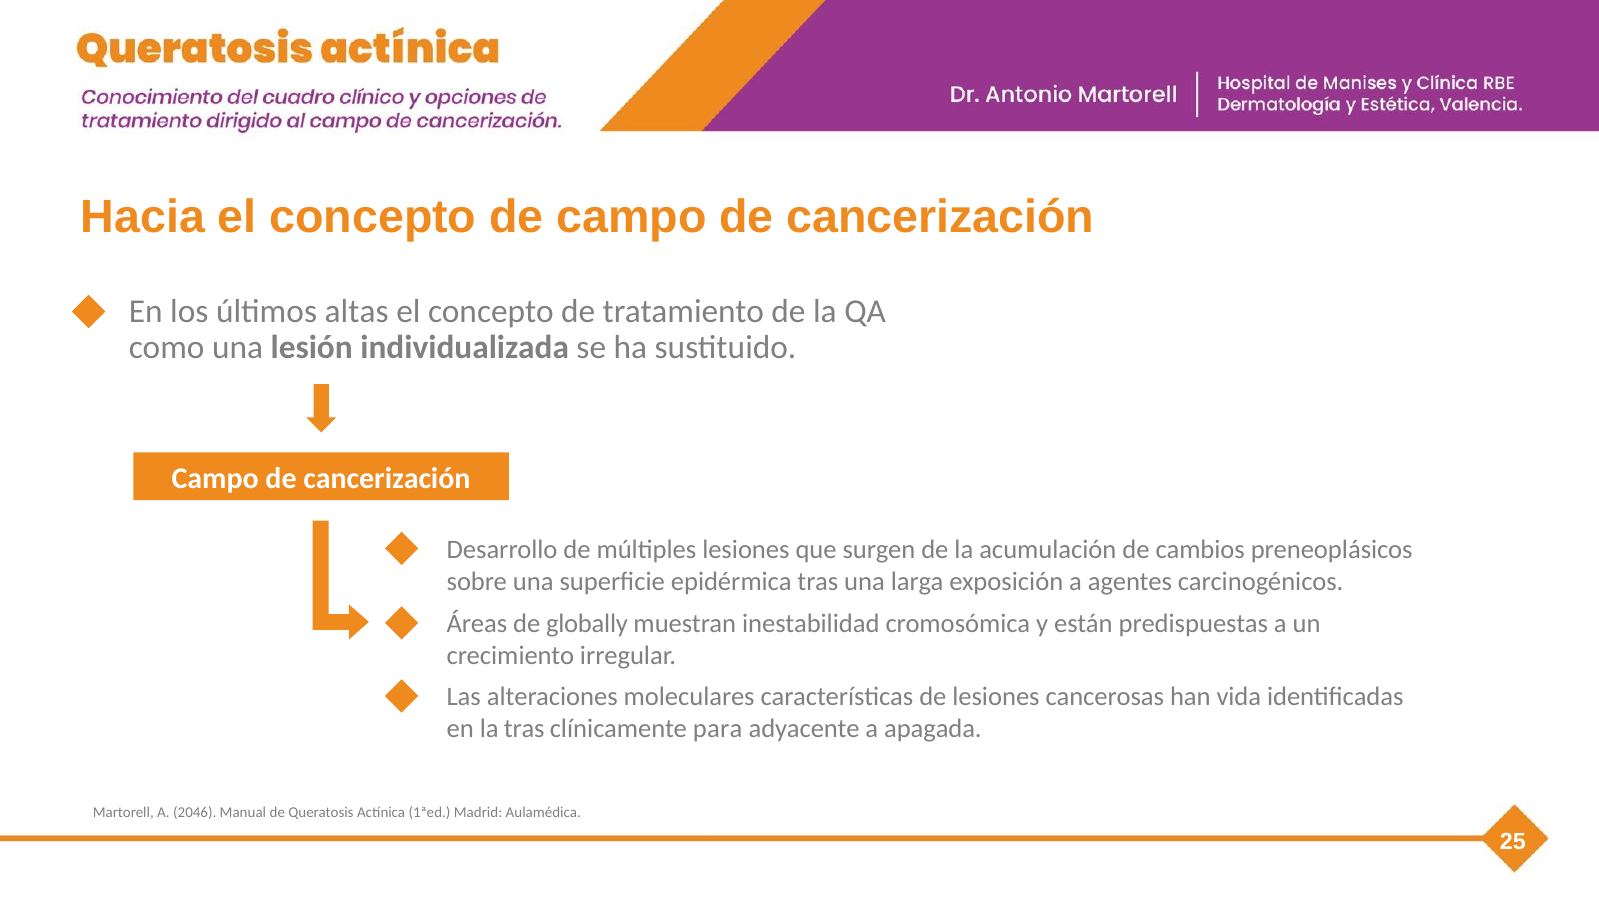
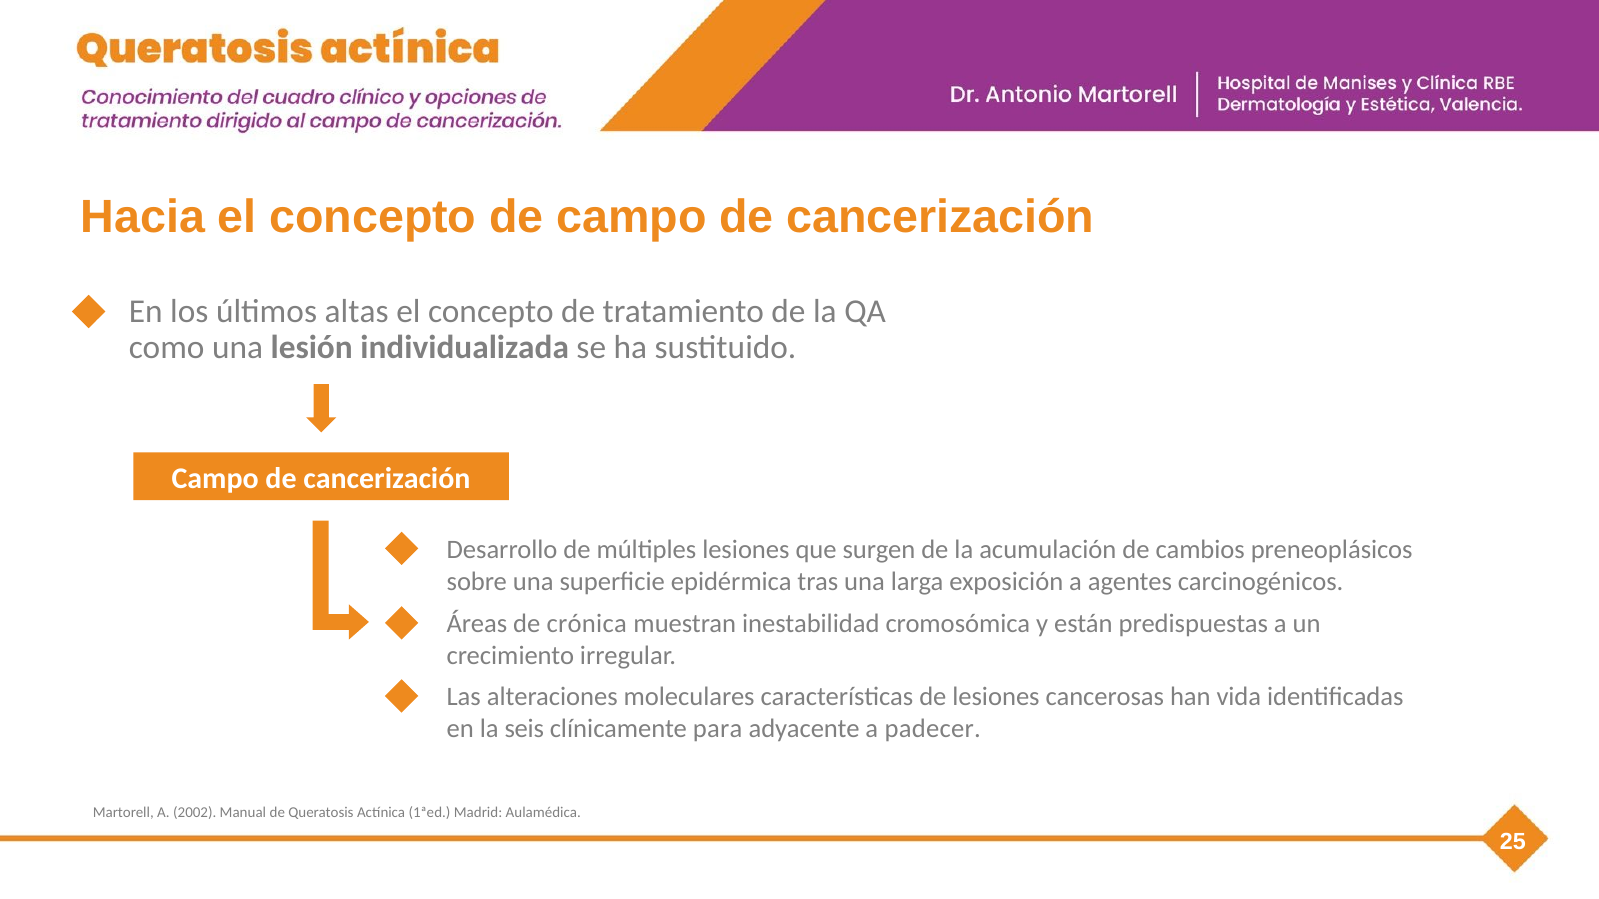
globally: globally -> crónica (587, 624)
la tras: tras -> seis (524, 730)
apagada: apagada -> padecer (933, 730)
2046: 2046 -> 2002 (195, 813)
